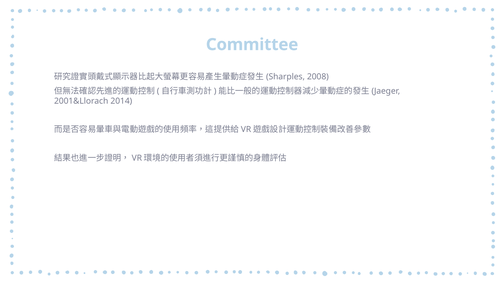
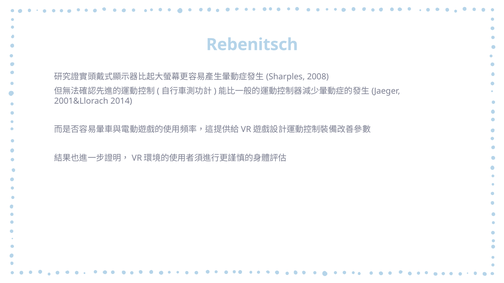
Committee: Committee -> Rebenitsch (252, 45)
